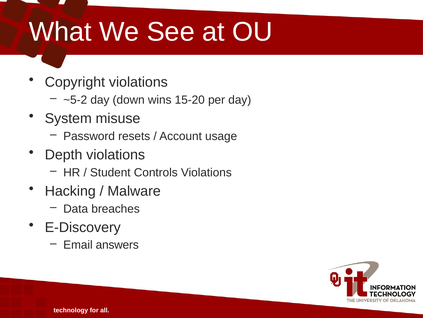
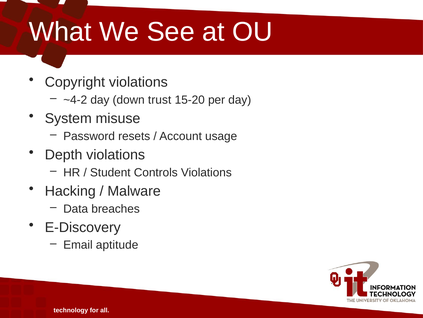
~5-2: ~5-2 -> ~4-2 (75, 100)
wins: wins -> trust (160, 100)
answers: answers -> aptitude (117, 245)
